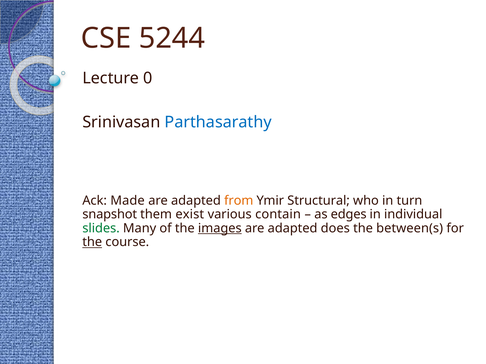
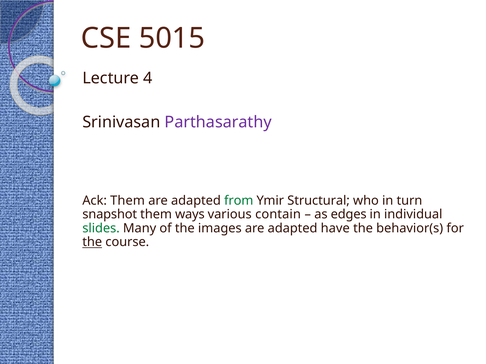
5244: 5244 -> 5015 (172, 38)
0: 0 -> 4 (148, 78)
Parthasarathy colour: blue -> purple (218, 122)
Ack Made: Made -> Them (128, 201)
from colour: orange -> green (239, 201)
exist: exist -> ways (190, 215)
images underline: present -> none (220, 229)
does: does -> have (335, 229)
between(s: between(s -> behavior(s (410, 229)
